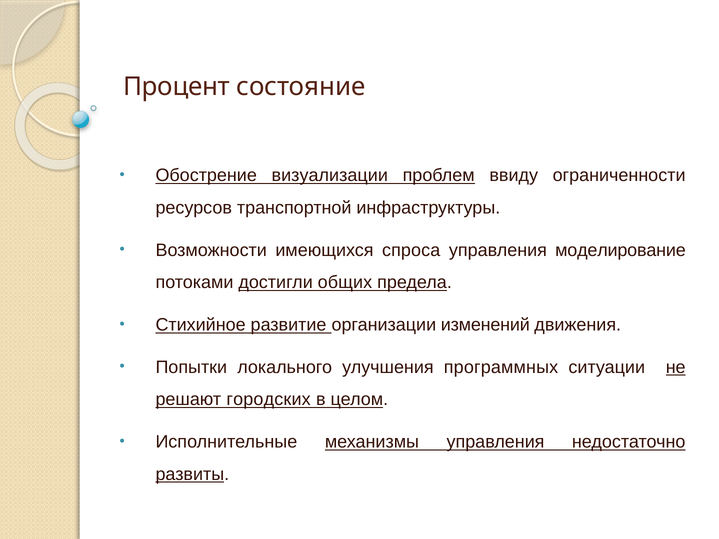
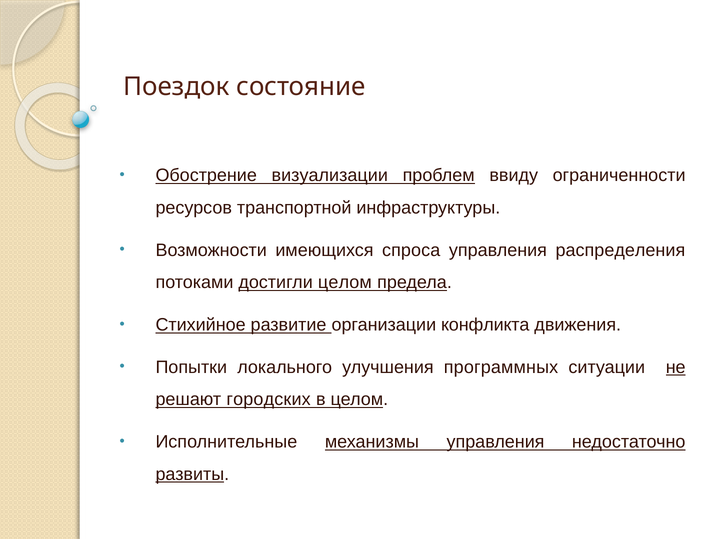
Процент: Процент -> Поездок (176, 87)
моделирование: моделирование -> распределения (620, 250)
достигли общих: общих -> целом (345, 283)
изменений: изменений -> конфликта (485, 325)
